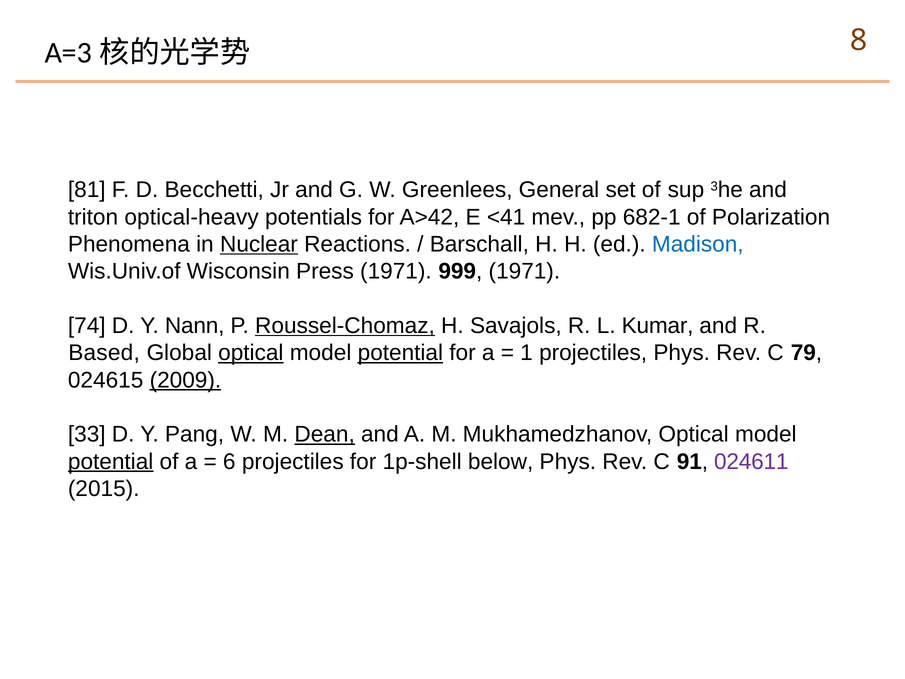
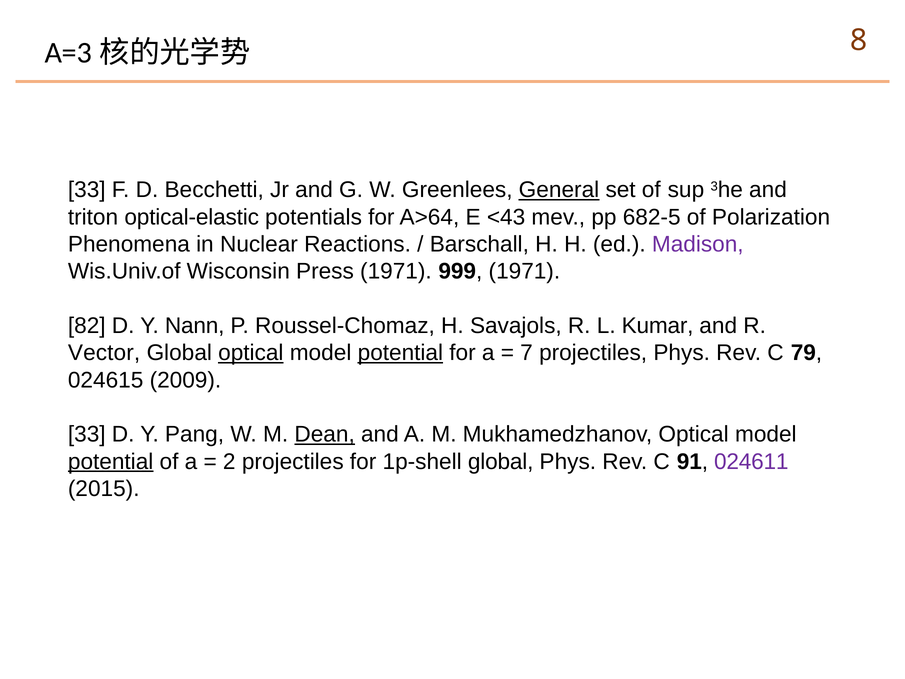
81: 81 -> 33 (87, 190)
General underline: none -> present (559, 190)
optical-heavy: optical-heavy -> optical-elastic (192, 217)
A>42: A>42 -> A>64 (429, 217)
<41: <41 -> <43 (506, 217)
682-1: 682-1 -> 682-5 (652, 217)
Nuclear underline: present -> none (259, 244)
Madison colour: blue -> purple (698, 244)
74: 74 -> 82 (87, 326)
Roussel-Chomaz underline: present -> none (345, 326)
Based: Based -> Vector (104, 353)
1: 1 -> 7 (526, 353)
2009 underline: present -> none (185, 380)
6: 6 -> 2 (229, 461)
1p-shell below: below -> global (501, 461)
